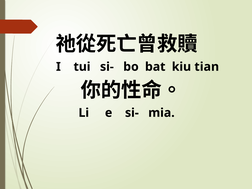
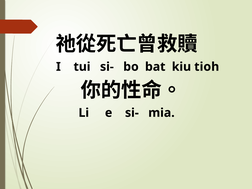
tian: tian -> tioh (207, 67)
